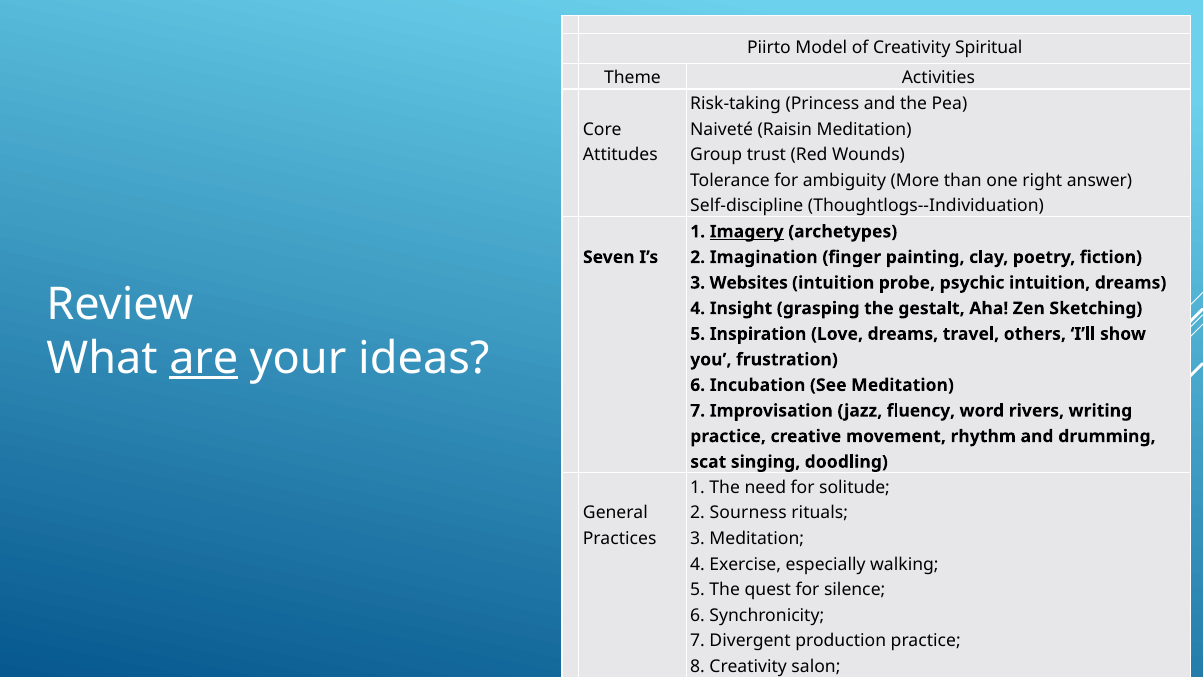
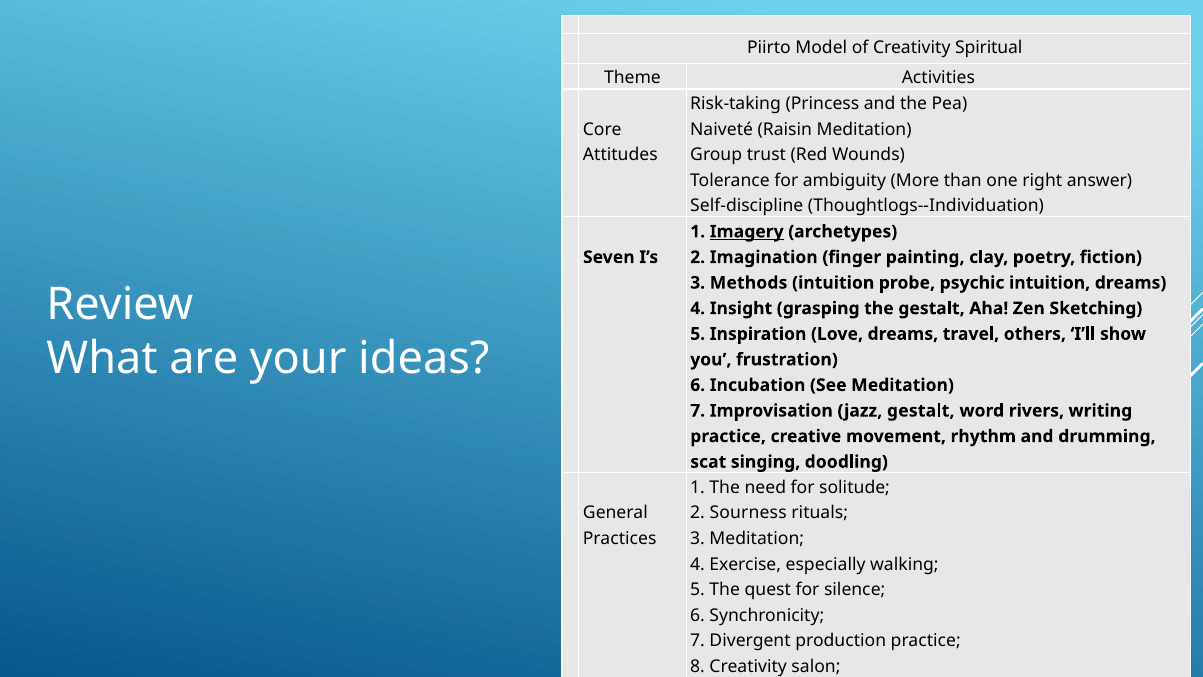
Websites: Websites -> Methods (749, 283)
are underline: present -> none (204, 358)
jazz fluency: fluency -> gestalt (921, 411)
